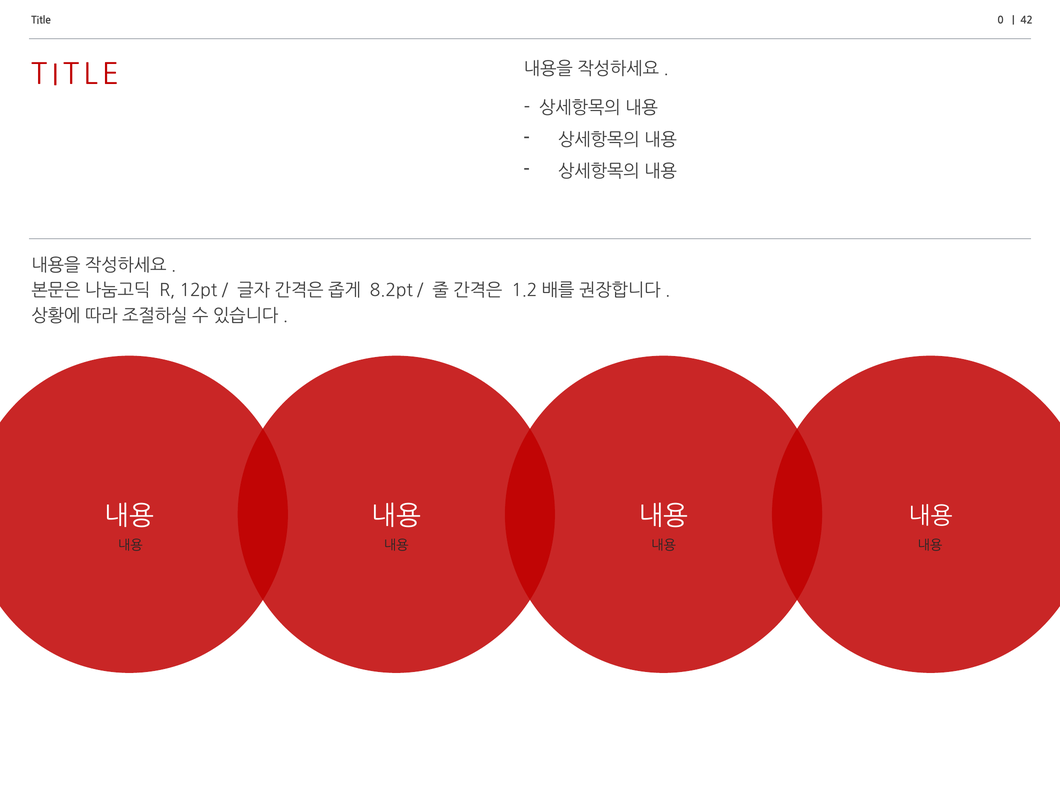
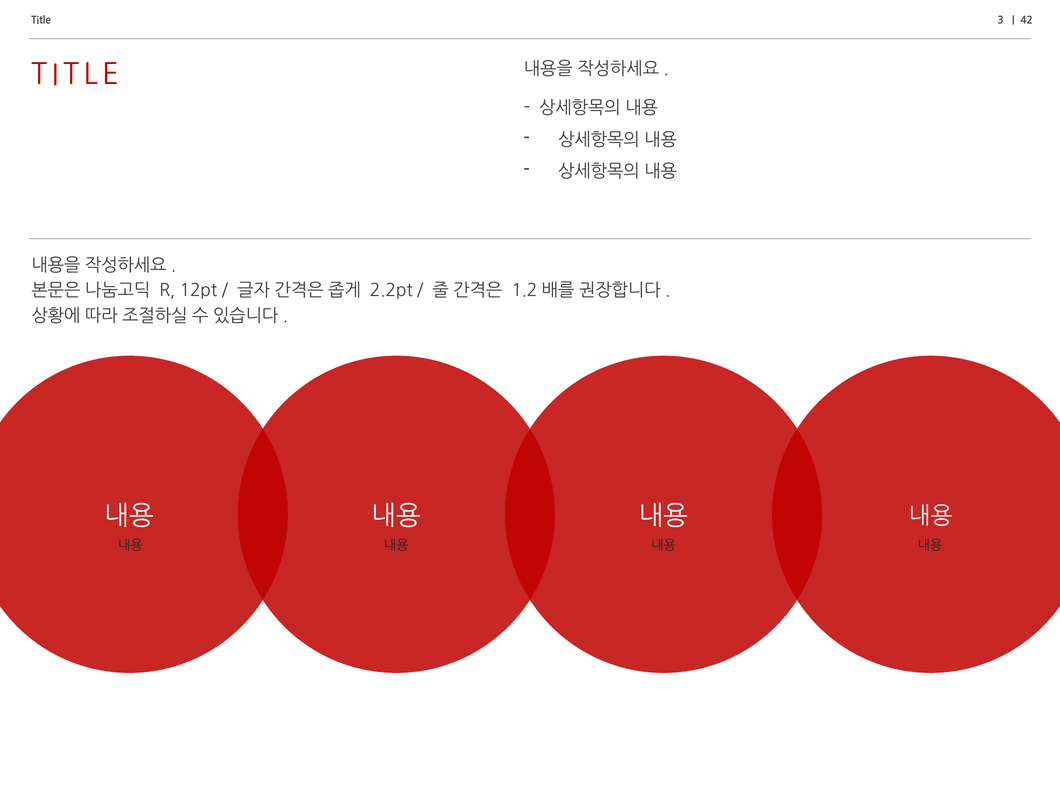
0: 0 -> 3 (1001, 20)
8.2pt: 8.2pt -> 2.2pt (391, 291)
